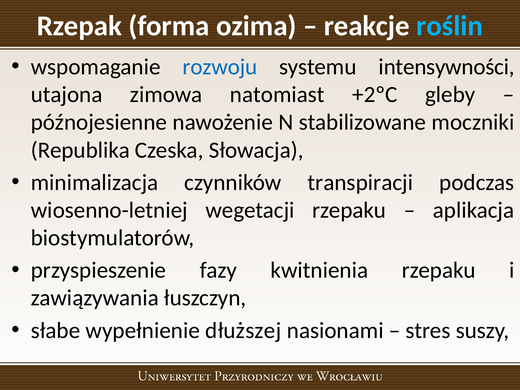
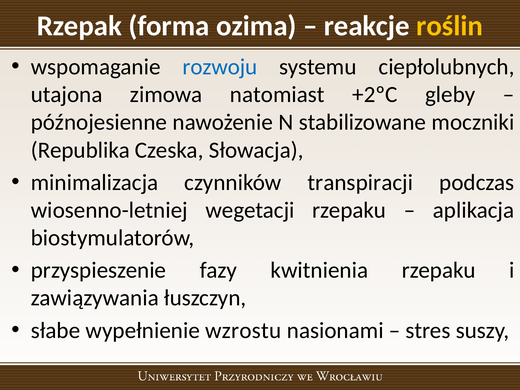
roślin colour: light blue -> yellow (450, 26)
intensywności: intensywności -> ciepłolubnych (447, 67)
dłuższej: dłuższej -> wzrostu (243, 330)
